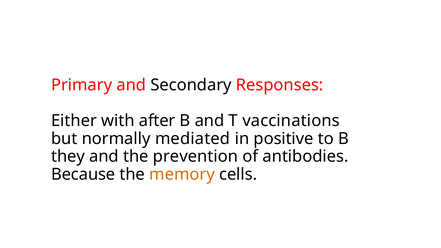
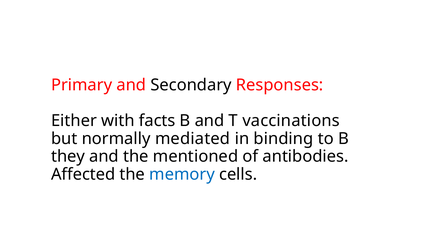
after: after -> facts (157, 121)
positive: positive -> binding (284, 139)
prevention: prevention -> mentioned (196, 156)
Because: Because -> Affected (83, 174)
memory colour: orange -> blue (182, 174)
